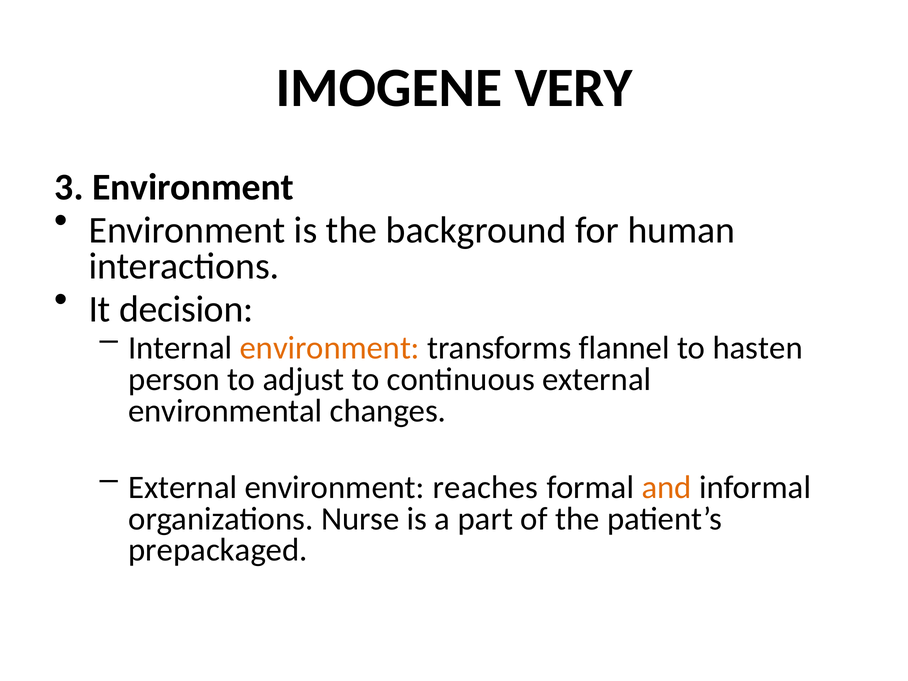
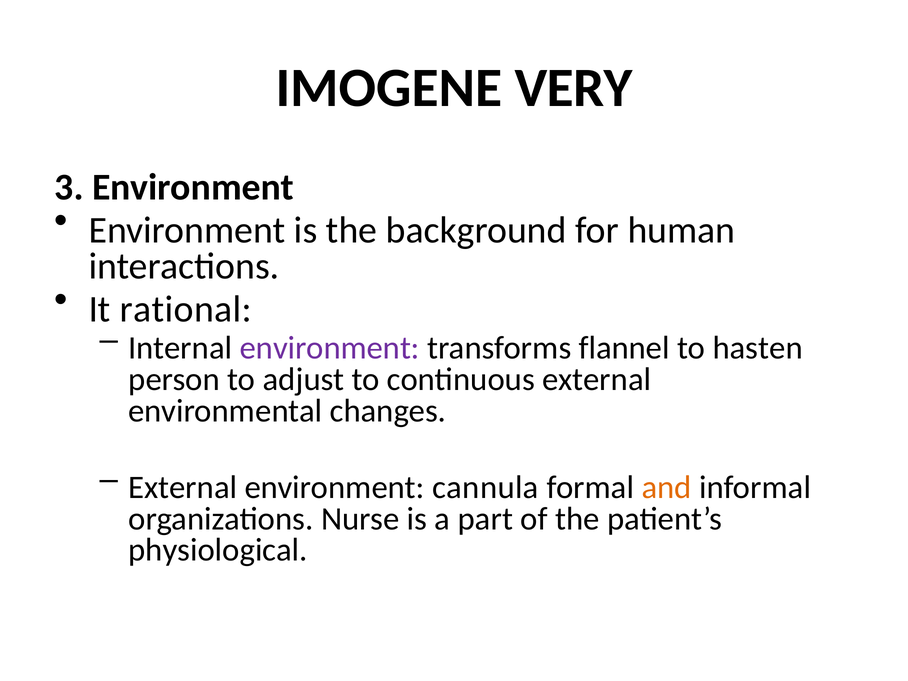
decision: decision -> rational (186, 309)
environment colour: orange -> purple (330, 348)
reaches: reaches -> cannula (485, 487)
prepackaged: prepackaged -> physiological (218, 550)
